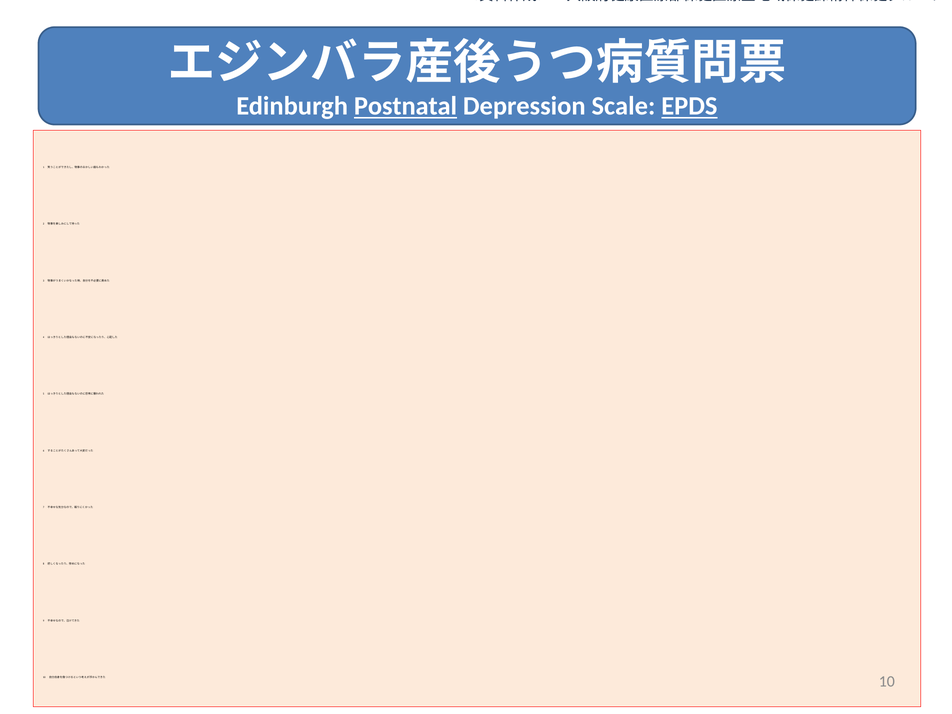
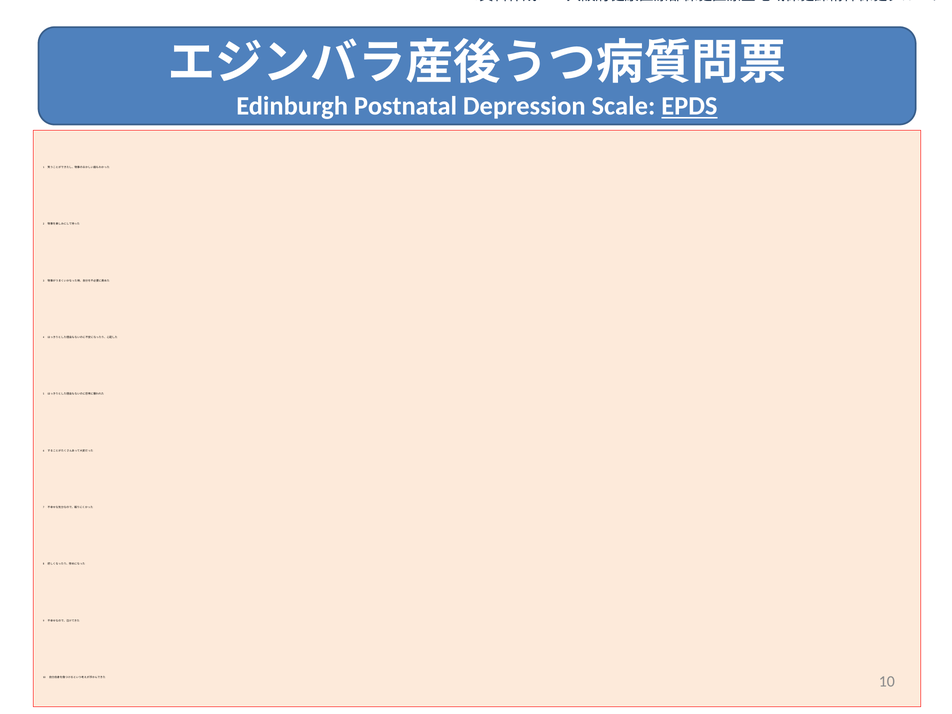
Postnatal underline: present -> none (405, 106)
